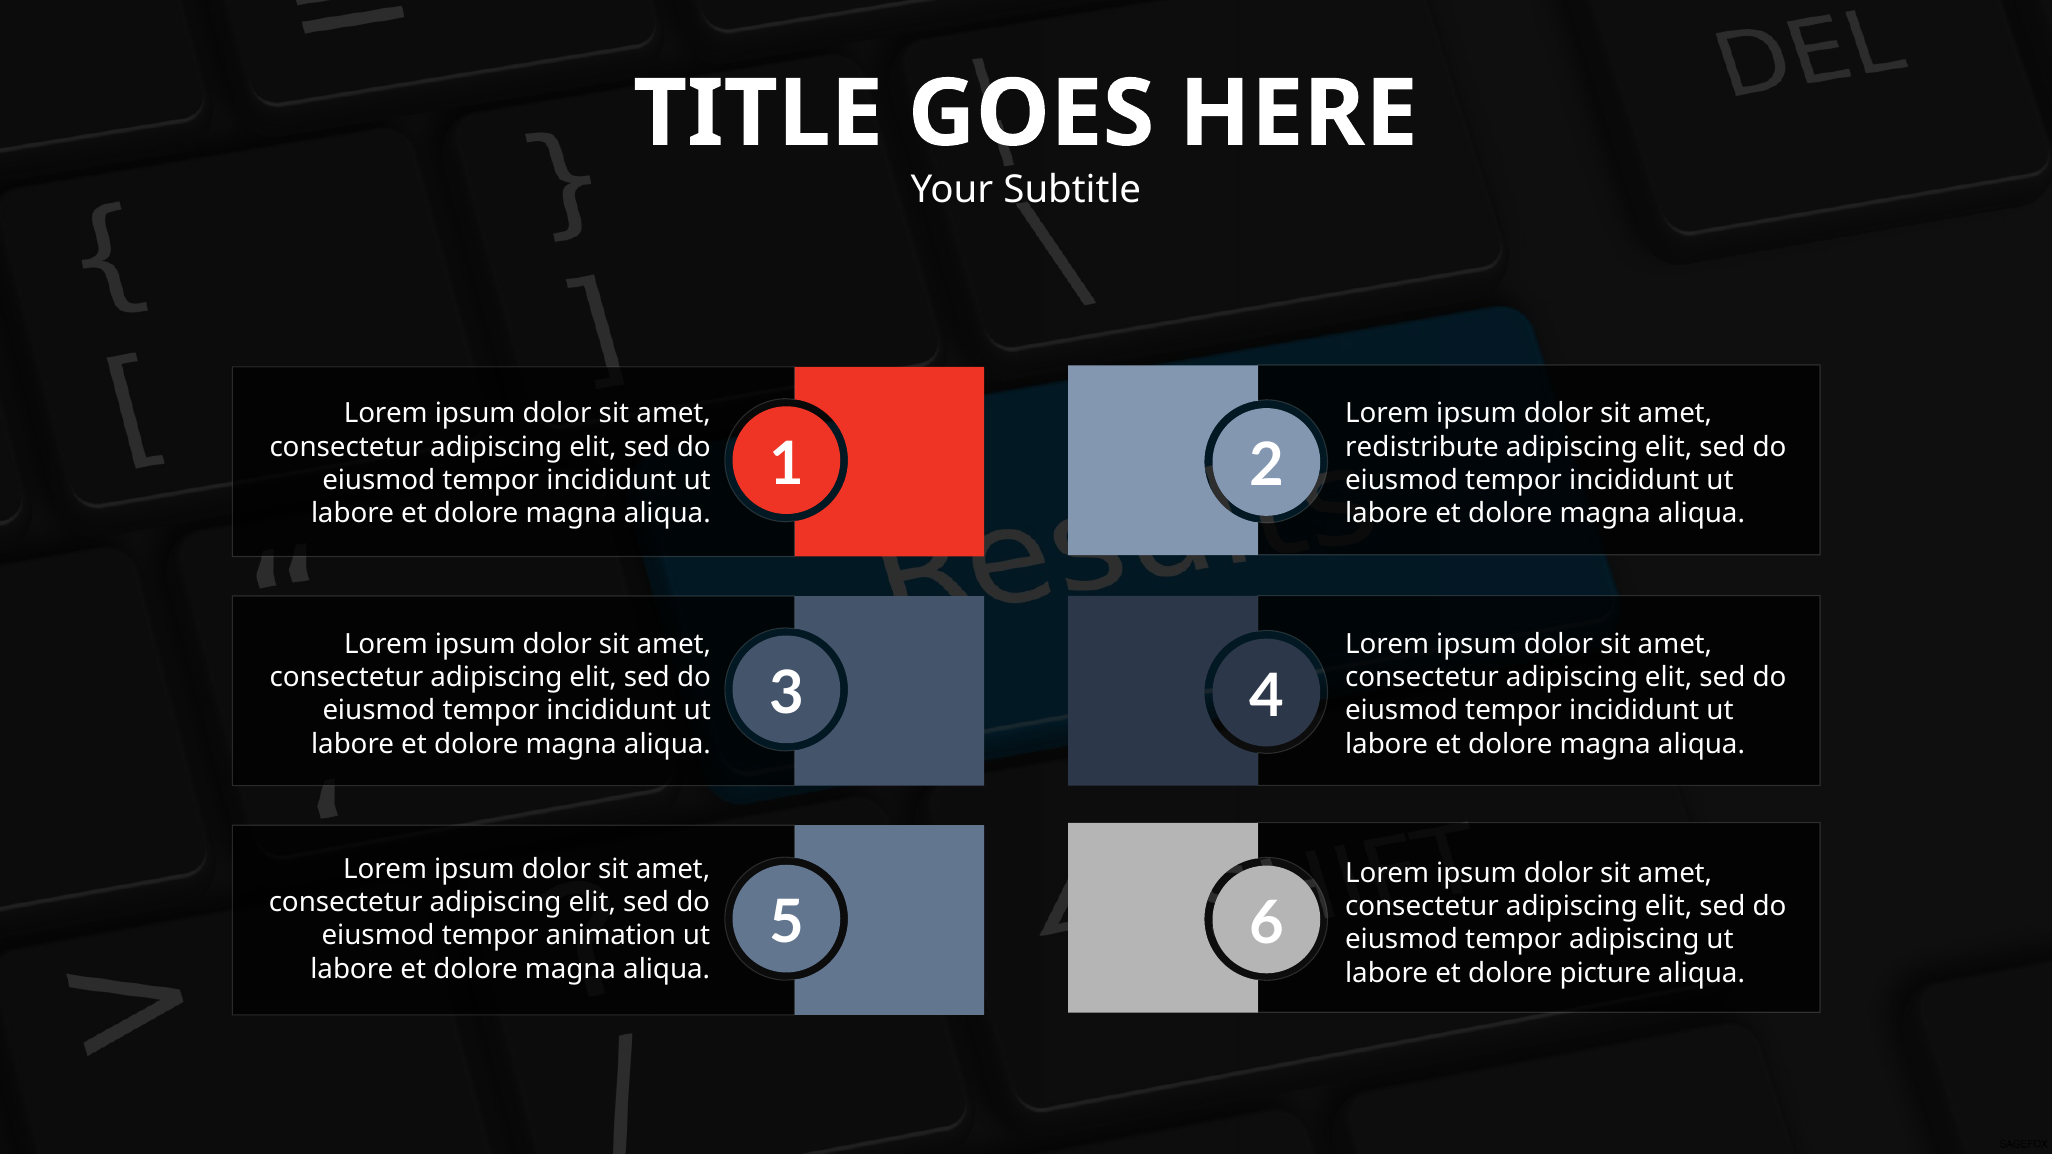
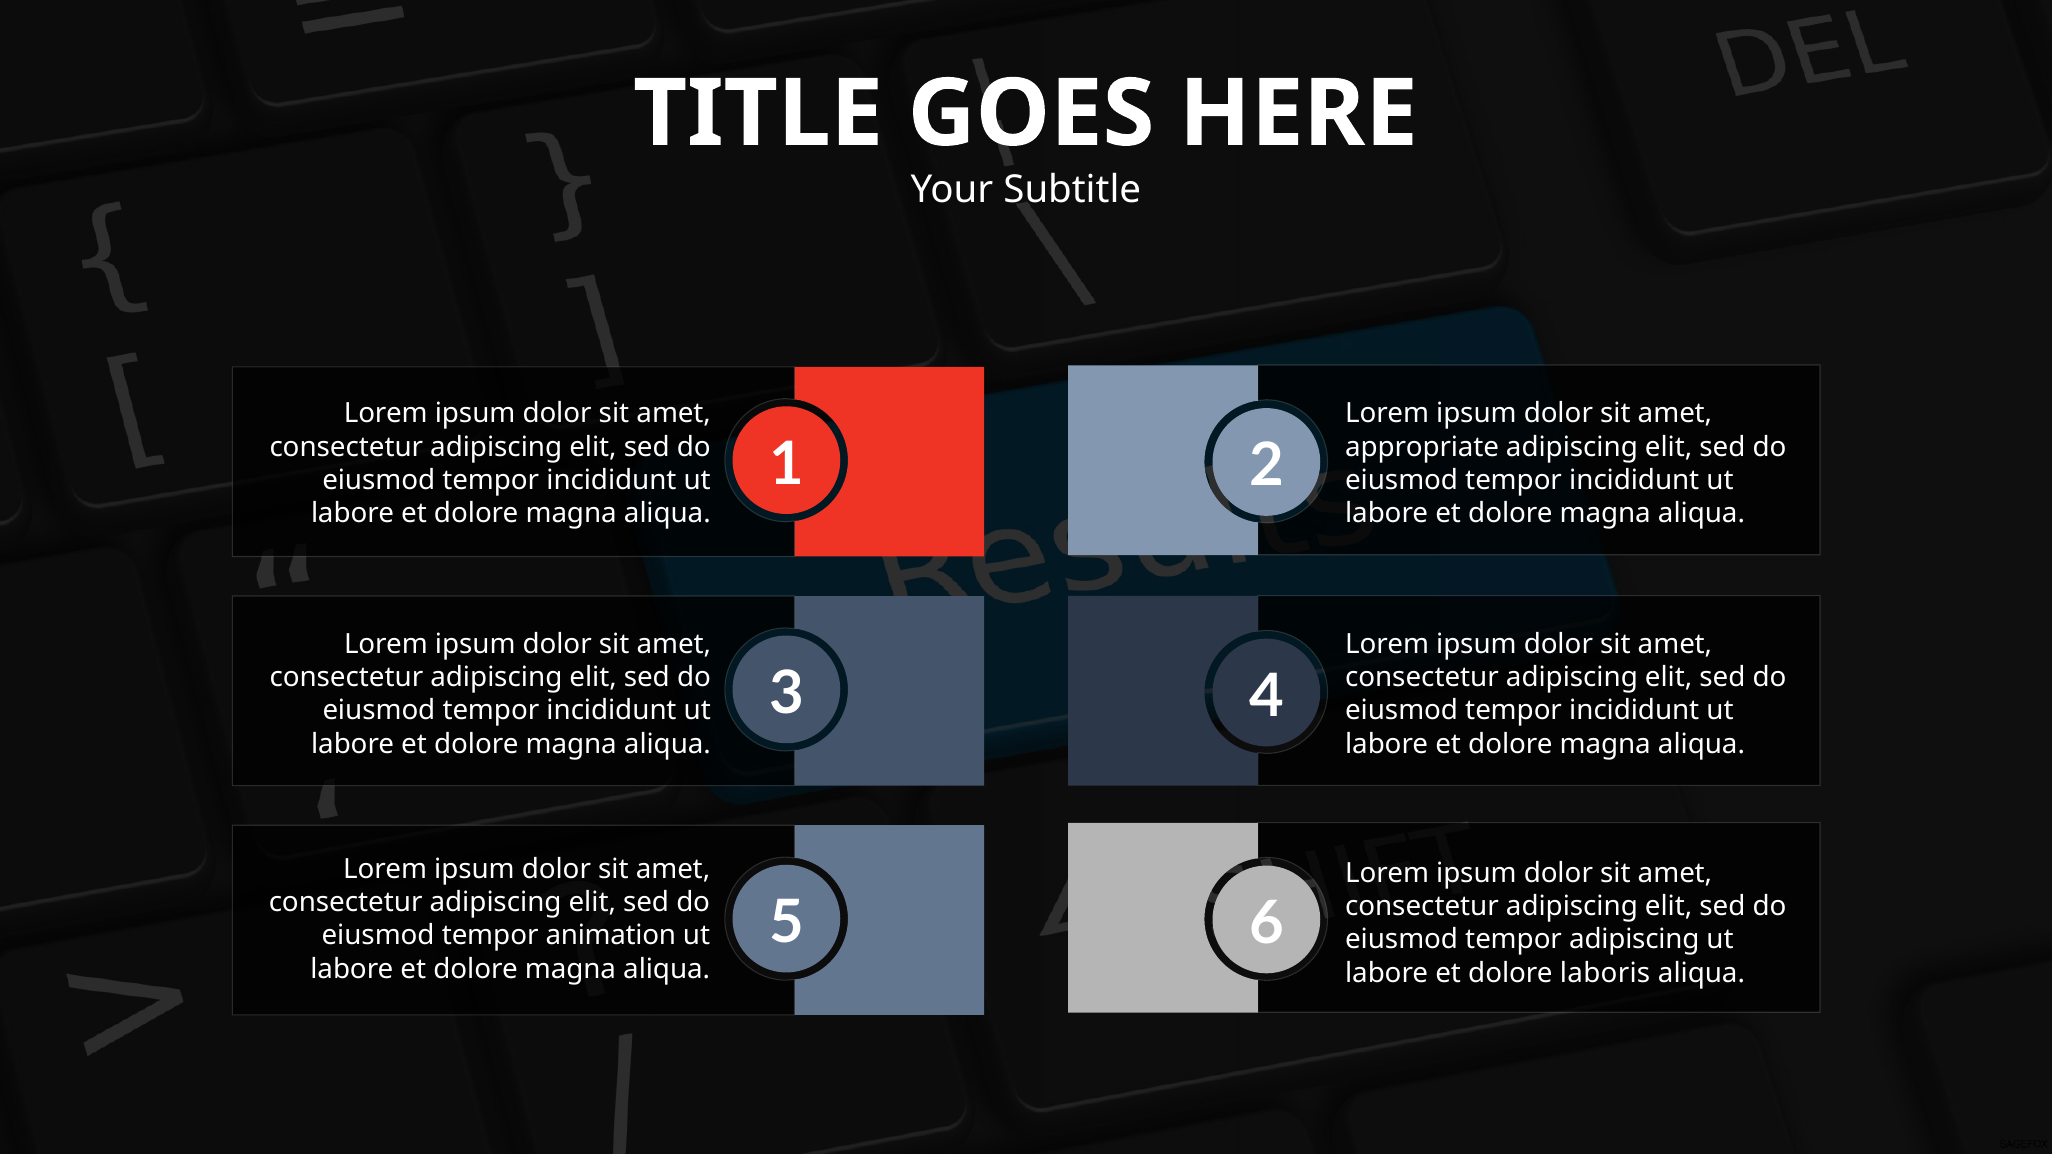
redistribute: redistribute -> appropriate (1422, 447)
picture: picture -> laboris (1605, 973)
